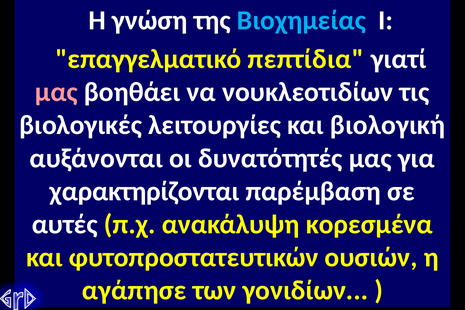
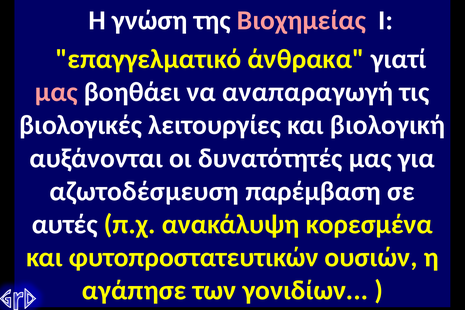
Βιοχημείας colour: light blue -> pink (301, 20)
πεπτίδια: πεπτίδια -> άνθρακα (306, 59)
νουκλεοτιδίων: νουκλεοτιδίων -> αναπαραγωγή (308, 92)
χαρακτηρίζονται: χαρακτηρίζονται -> αζωτοδέσμευση (144, 191)
